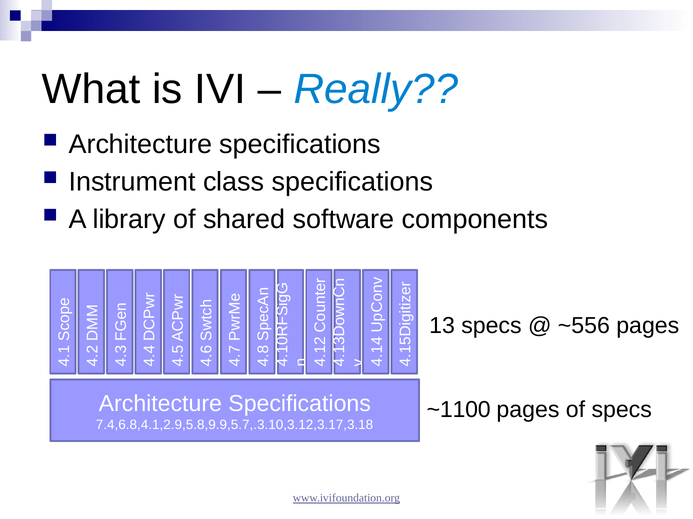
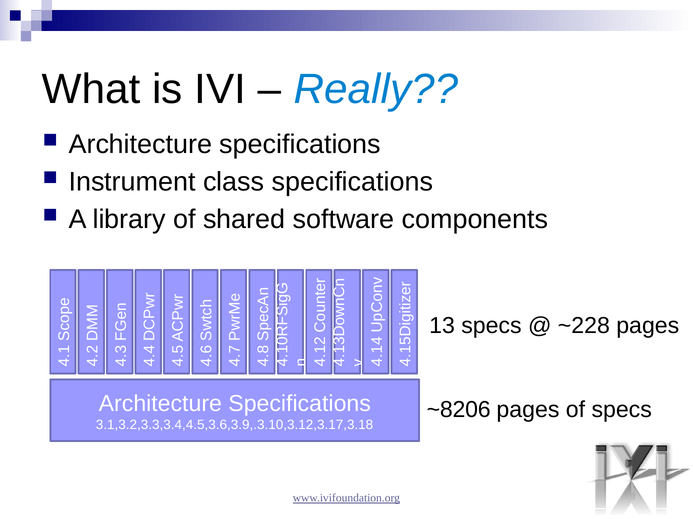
~556: ~556 -> ~228 (584, 326)
~1100: ~1100 -> ~8206 (459, 410)
7.4,6.8,4.1,2.9,5.8,9.9,5.7,.3.10,3.12,3.17,3.18: 7.4,6.8,4.1,2.9,5.8,9.9,5.7,.3.10,3.12,3.17,3.18 -> 3.1,3.2,3.3,3.4,4.5,3.6,3.9,.3.10,3.12,3.17,3.18 (235, 426)
